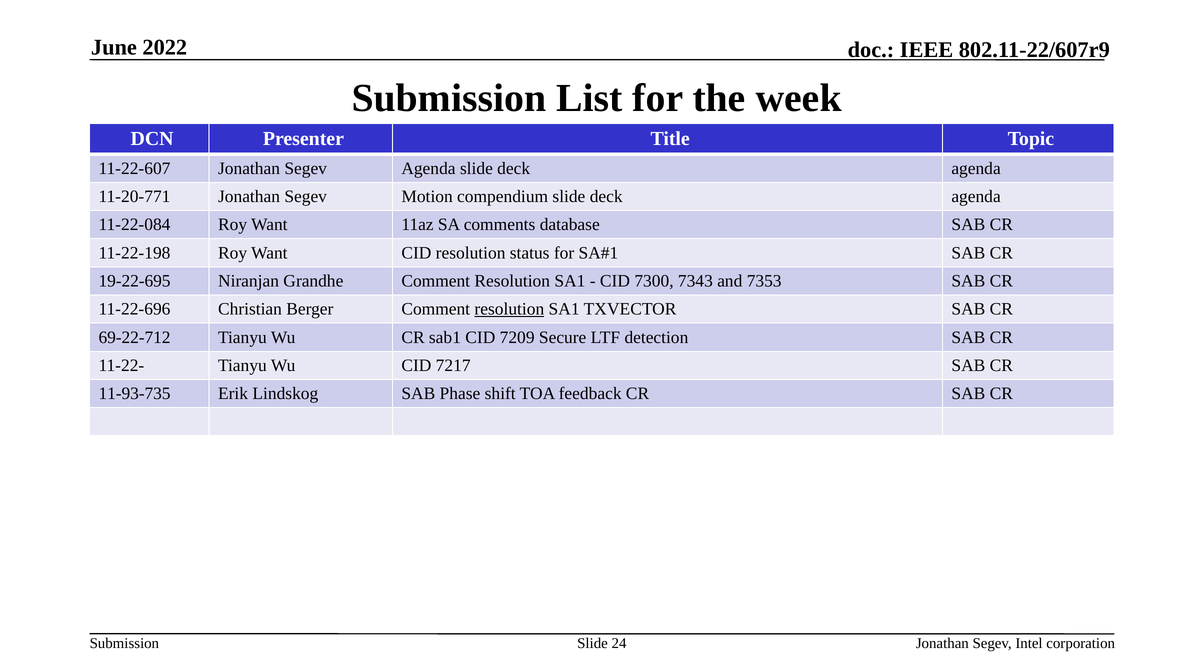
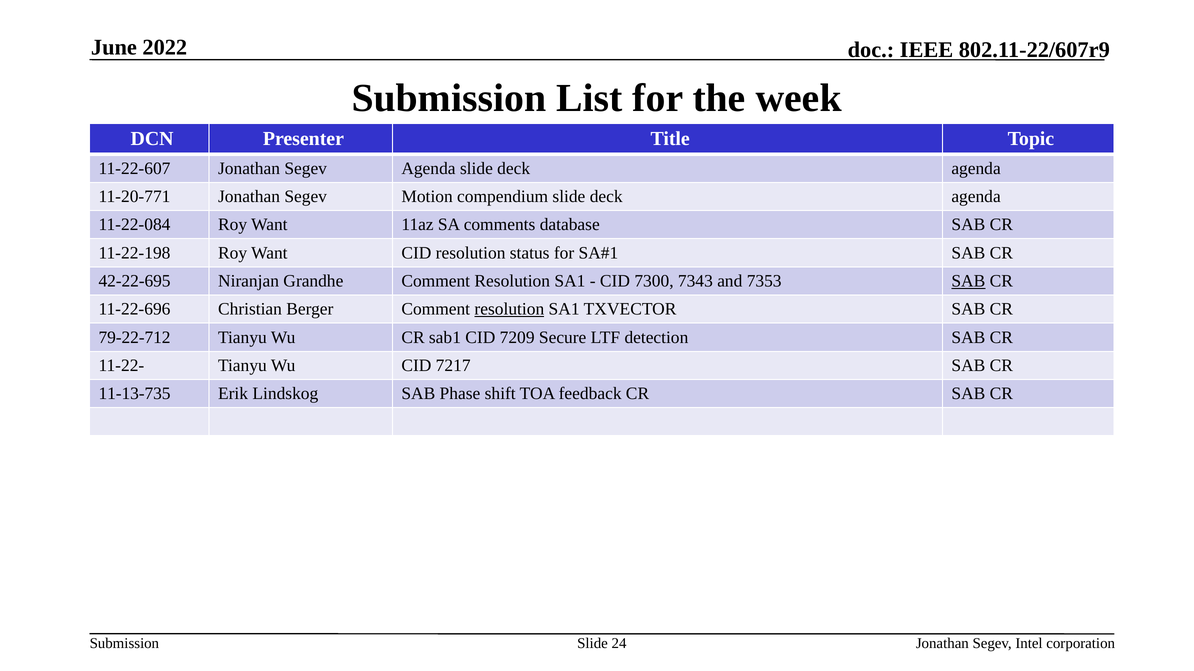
19-22-695: 19-22-695 -> 42-22-695 (134, 281)
SAB underline: none -> present (968, 281)
69-22-712: 69-22-712 -> 79-22-712 (134, 338)
11-93-735: 11-93-735 -> 11-13-735 (134, 394)
